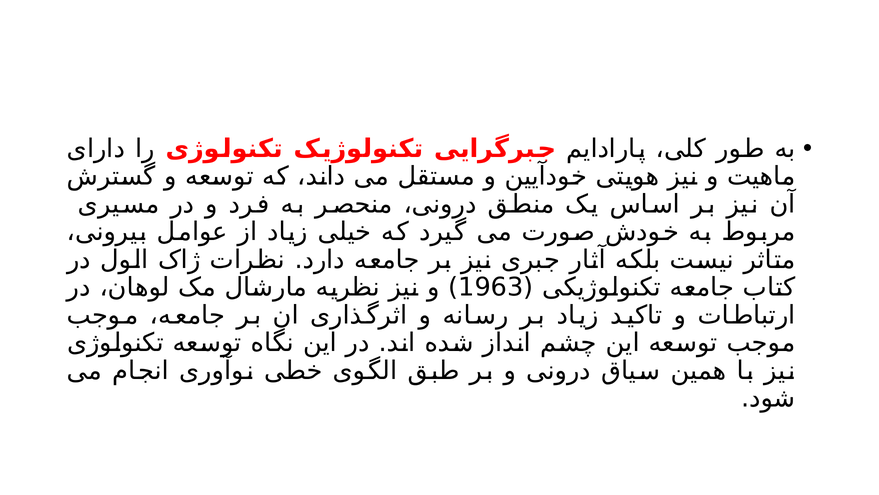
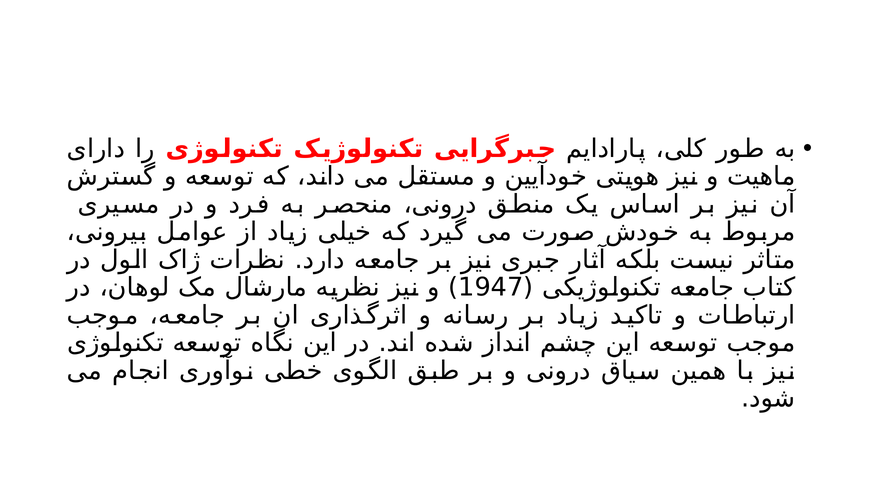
1963: 1963 -> 1947 (491, 287)
